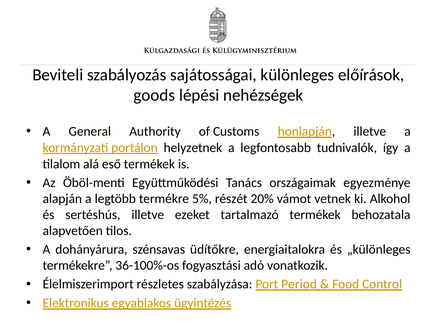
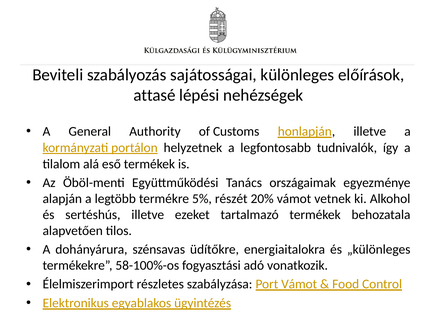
goods: goods -> attasé (155, 95)
36-100%-os: 36-100%-os -> 58-100%-os (147, 265)
Port Period: Period -> Vámot (299, 284)
